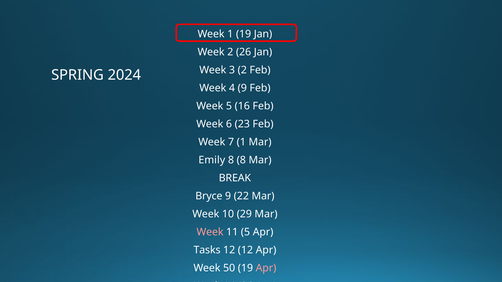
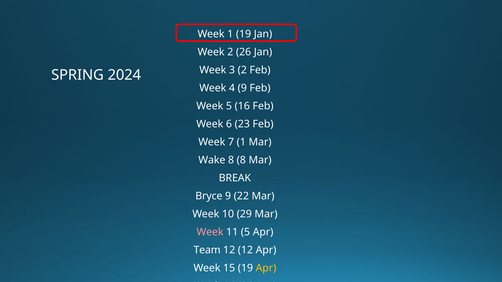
Emily: Emily -> Wake (212, 160)
Tasks: Tasks -> Team (207, 250)
50: 50 -> 15 (229, 268)
Apr colour: pink -> yellow (266, 268)
